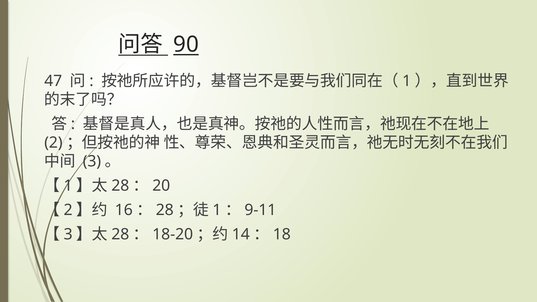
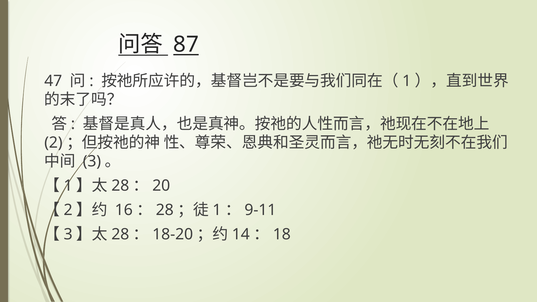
90: 90 -> 87 (186, 44)
